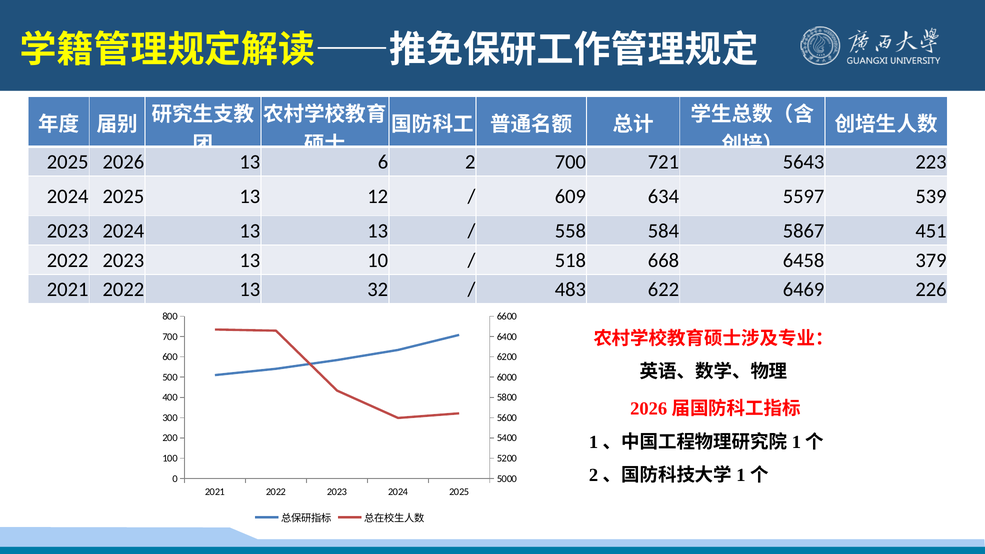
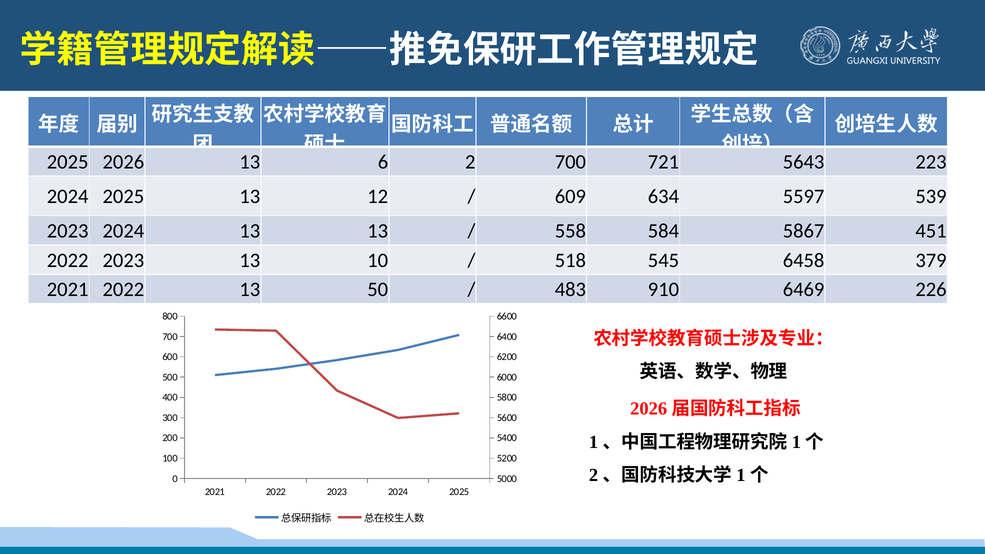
668: 668 -> 545 (663, 260)
32: 32 -> 50 (378, 290)
622: 622 -> 910 (663, 290)
